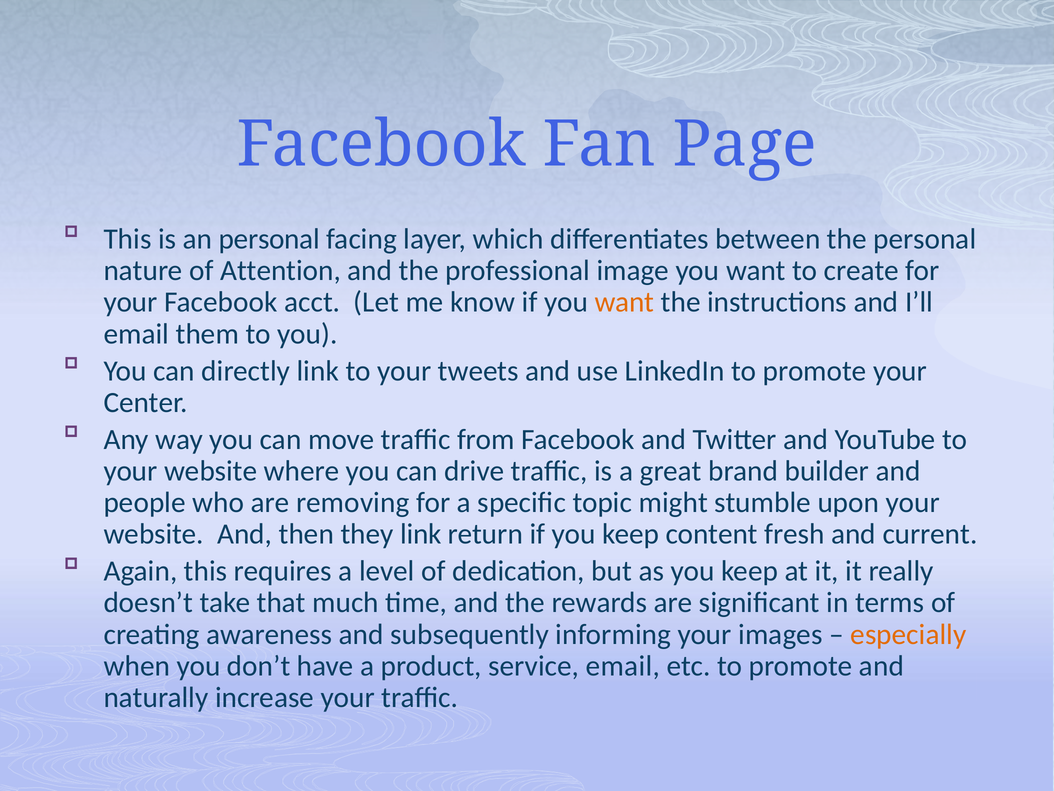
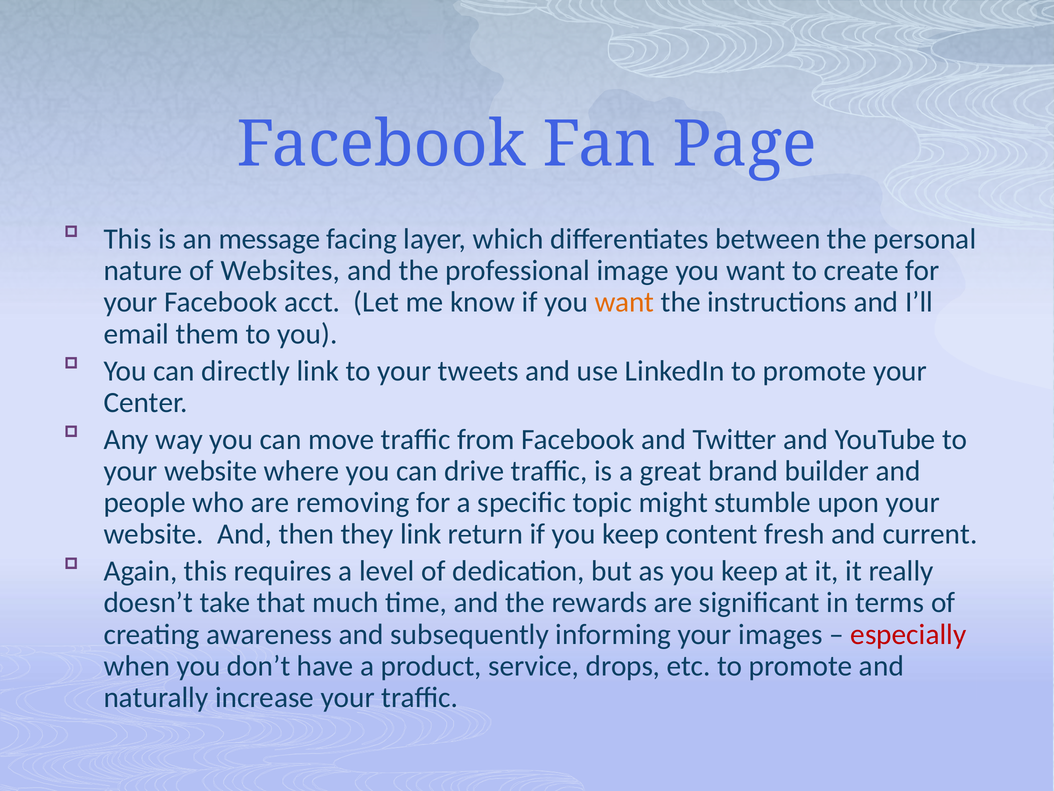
an personal: personal -> message (269, 239)
Attention: Attention -> Websites (280, 271)
especially colour: orange -> red (908, 634)
service email: email -> drops (623, 666)
